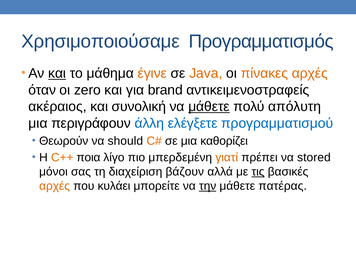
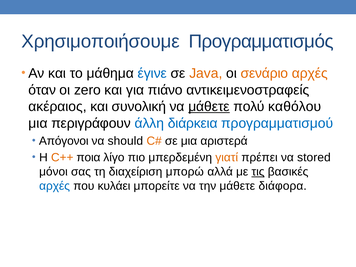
Χρησιμοποιούσαμε: Χρησιμοποιούσαμε -> Χρησιμοποιήσουμε (101, 41)
και underline: present -> none (57, 73)
έγινε colour: orange -> blue (152, 73)
πίνακες: πίνακες -> σενάριο (264, 73)
brand: brand -> πιάνο (165, 90)
απόλυτη: απόλυτη -> καθόλου (295, 107)
ελέγξετε: ελέγξετε -> διάρκεια (193, 123)
Θεωρούν: Θεωρούν -> Απόγονοι (64, 141)
καθορίζει: καθορίζει -> αριστερά (224, 141)
βάζουν: βάζουν -> μπορώ (185, 172)
αρχές colour: orange -> blue (55, 186)
την underline: present -> none (208, 186)
πατέρας: πατέρας -> διάφορα (283, 186)
